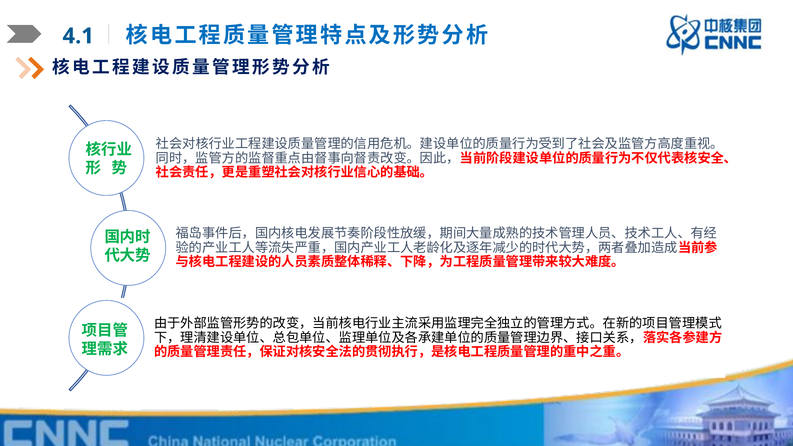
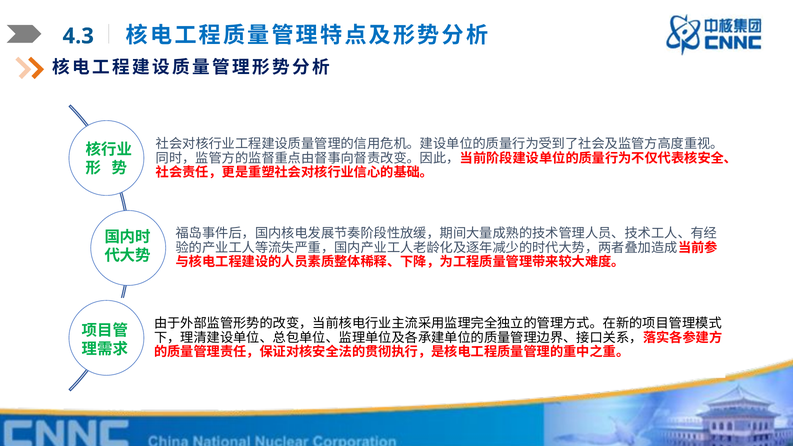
4.1: 4.1 -> 4.3 (78, 36)
